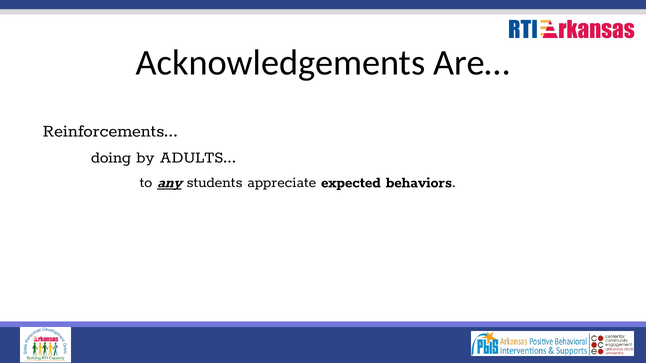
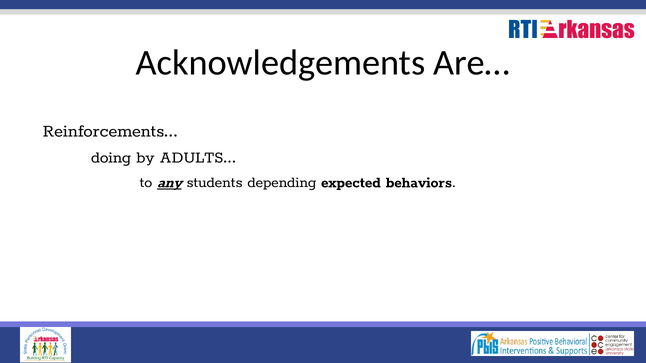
appreciate: appreciate -> depending (282, 182)
